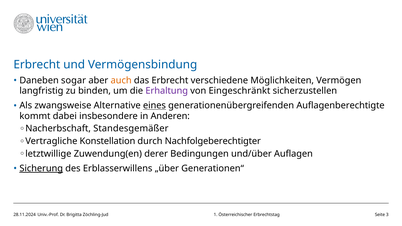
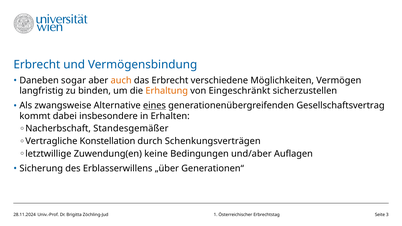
Erhaltung colour: purple -> orange (167, 91)
Auflagenberechtigte: Auflagenberechtigte -> Gesellschaftsvertrag (341, 106)
Anderen: Anderen -> Erhalten (170, 116)
Nachfolgeberechtigter: Nachfolgeberechtigter -> Schenkungsverträgen (213, 141)
derer: derer -> keine (156, 154)
und/über: und/über -> und/aber (251, 154)
Sicherung underline: present -> none (41, 169)
